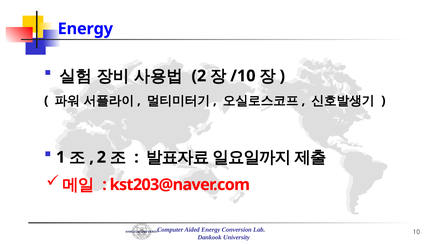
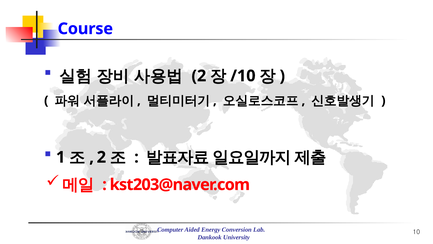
Energy: Energy -> Course (85, 29)
